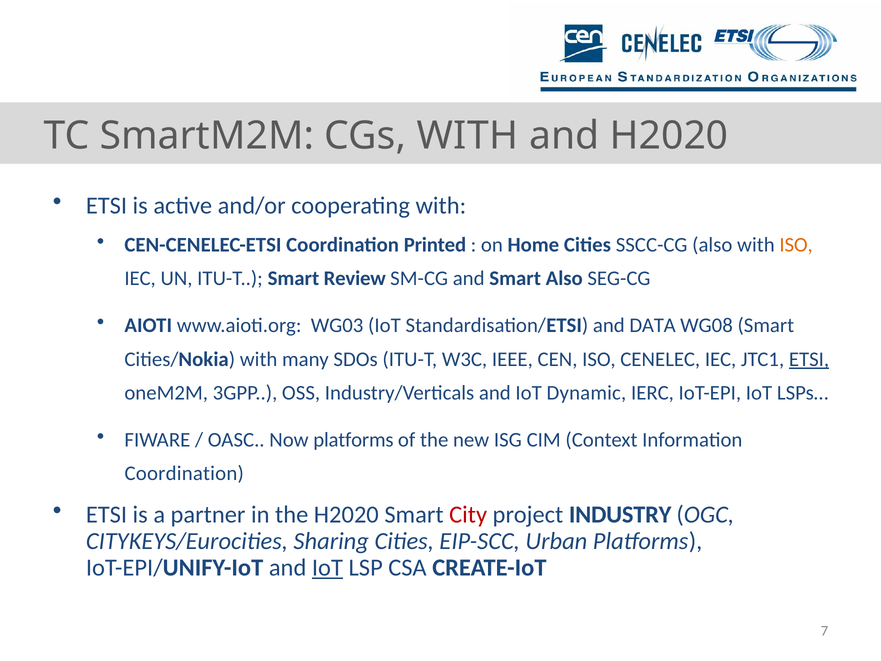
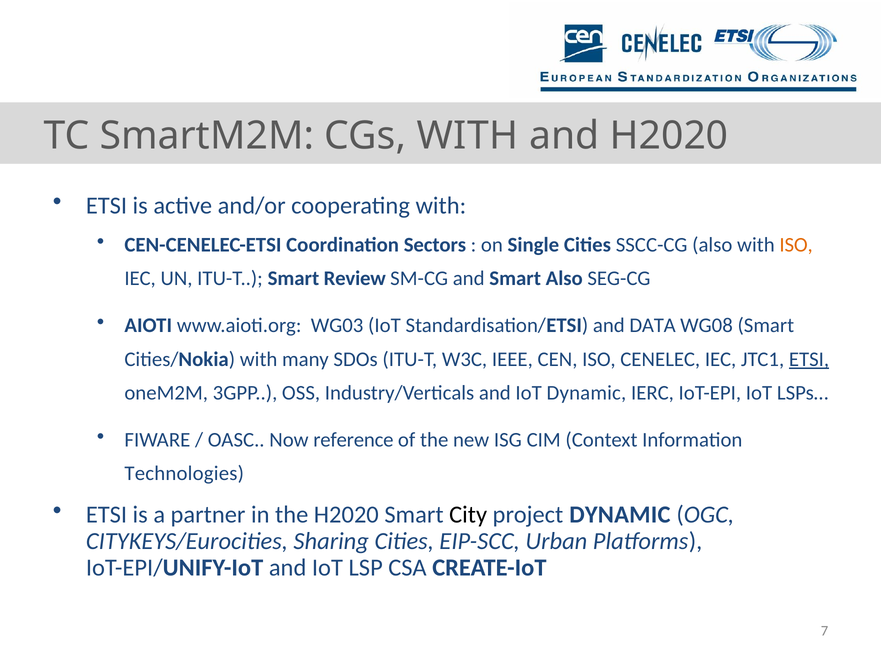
Printed: Printed -> Sectors (435, 245)
Home: Home -> Single (533, 245)
Now platforms: platforms -> reference (353, 440)
Coordination: Coordination -> Technologies (184, 473)
City colour: red -> black (468, 514)
project INDUSTRY: INDUSTRY -> DYNAMIC (620, 514)
IoT underline: present -> none (327, 567)
